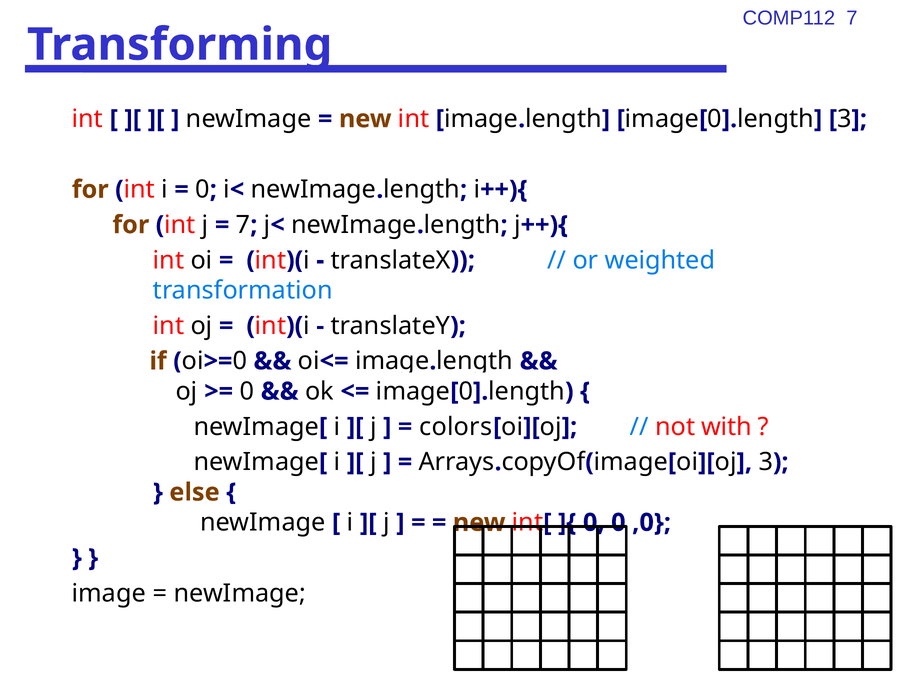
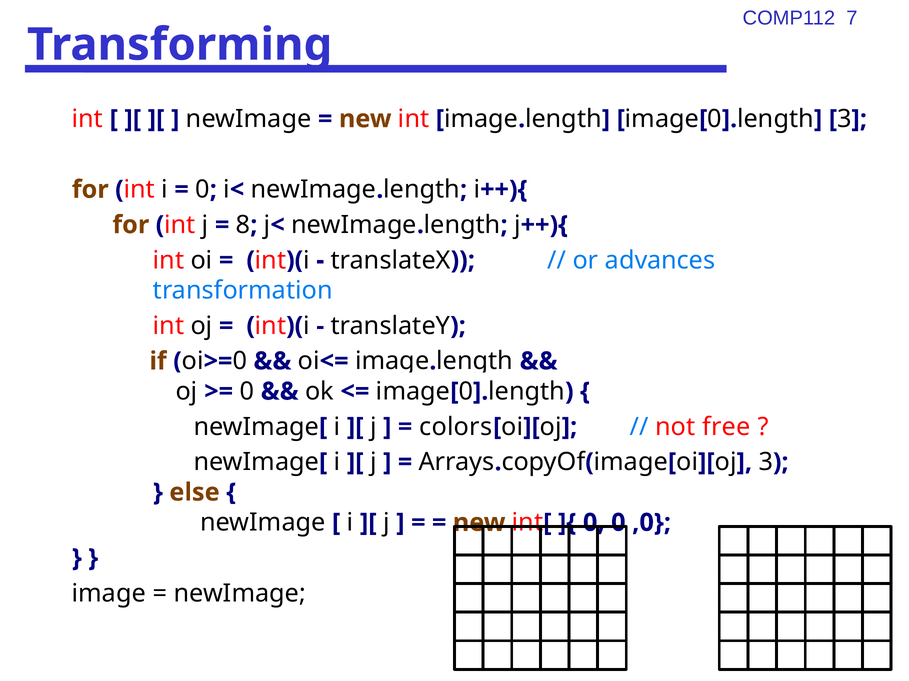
7: 7 -> 8 (243, 225)
weighted: weighted -> advances (660, 260)
with: with -> free (726, 427)
